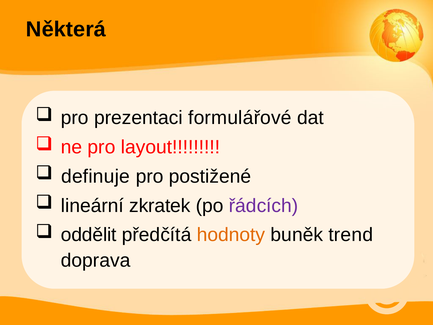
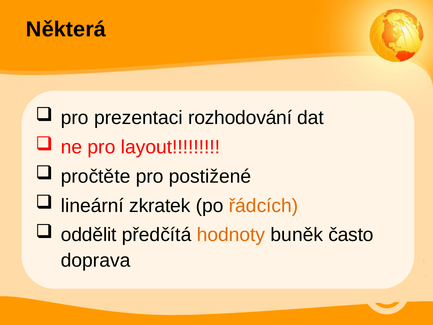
formulářové: formulářové -> rozhodování (240, 118)
definuje: definuje -> pročtěte (96, 176)
řádcích colour: purple -> orange (264, 205)
trend: trend -> často (351, 235)
